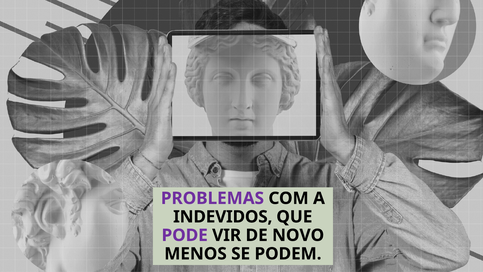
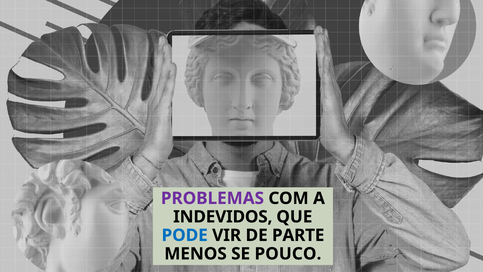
PODE colour: purple -> blue (185, 235)
NOVO: NOVO -> PARTE (298, 235)
PODEM: PODEM -> POUCO (288, 253)
